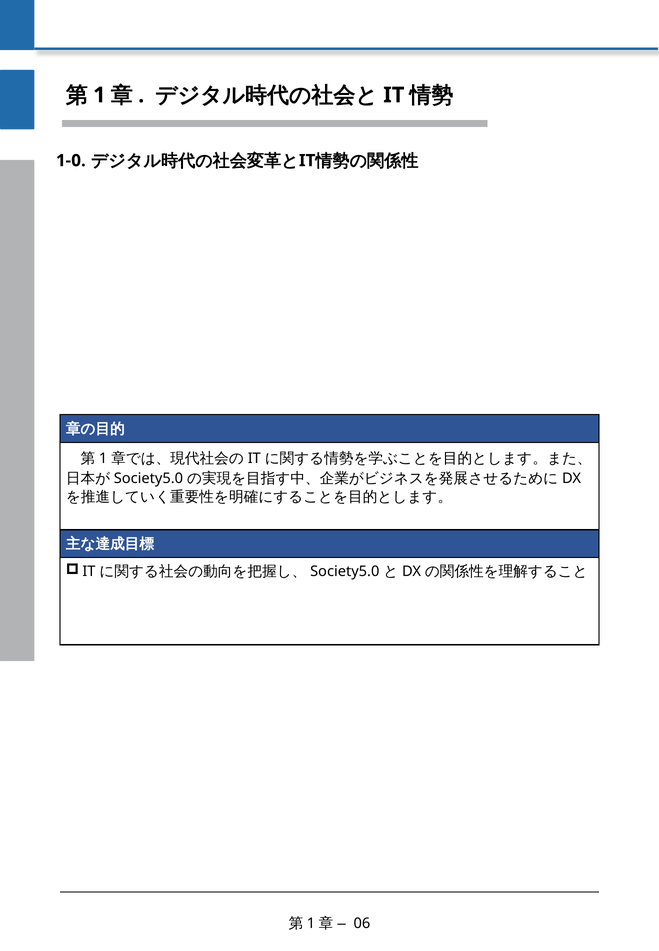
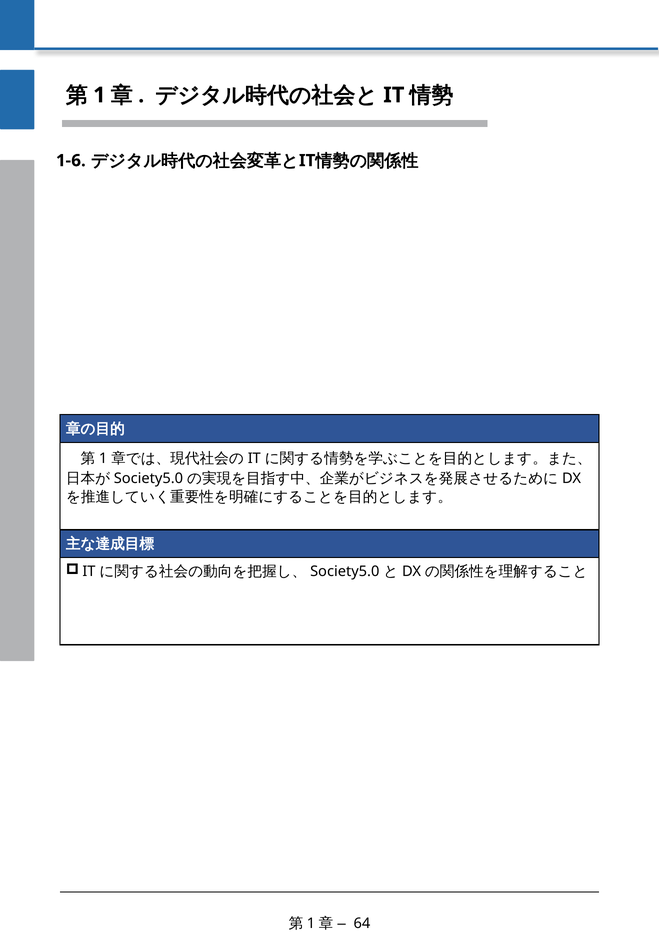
1-0: 1-0 -> 1-6 (71, 161)
06: 06 -> 64 (362, 924)
